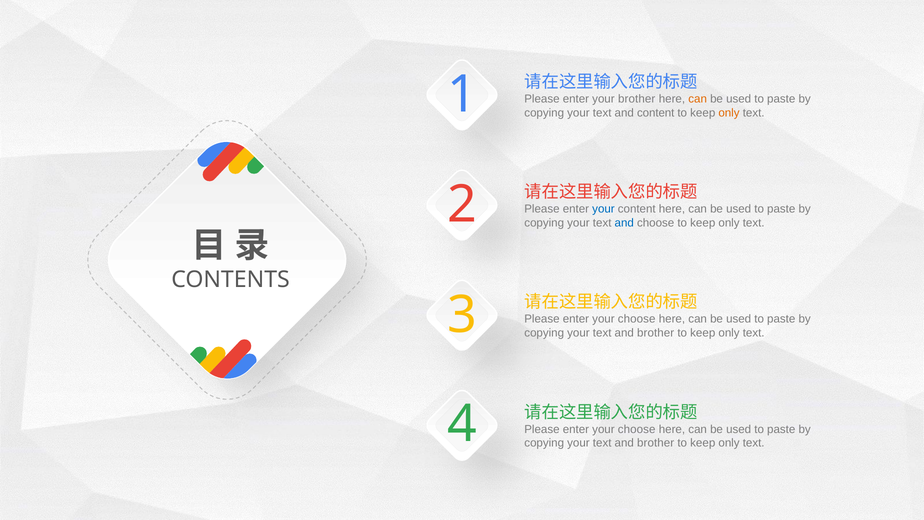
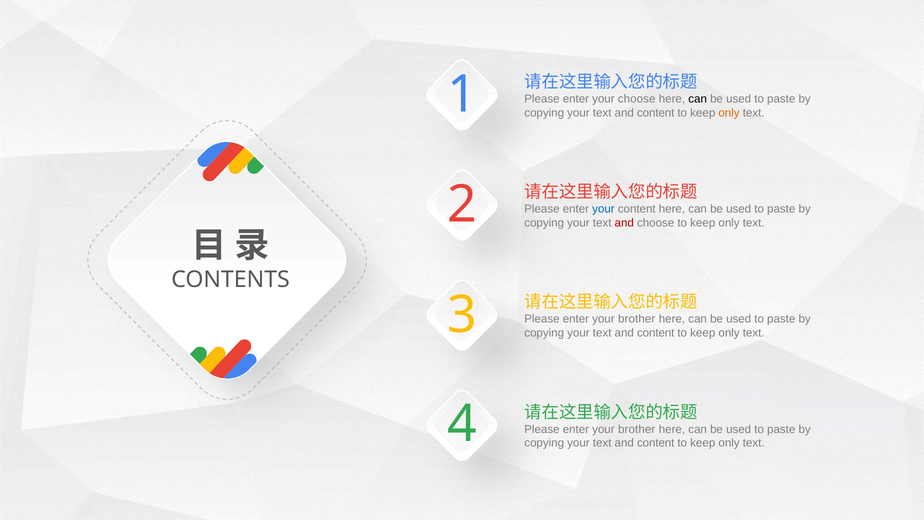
your brother: brother -> choose (637, 99)
can colour: orange -> black (698, 99)
and colour: blue -> red (624, 223)
choose: choose -> brother (637, 319)
brother: brother -> content (656, 333)
choose: choose -> brother (637, 429)
brother: brother -> content (656, 443)
